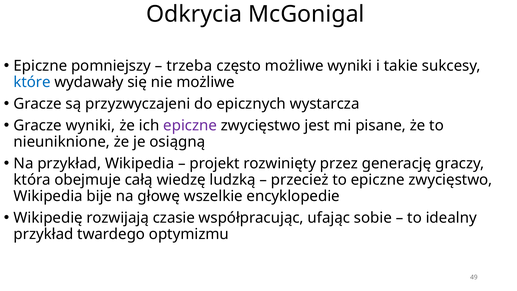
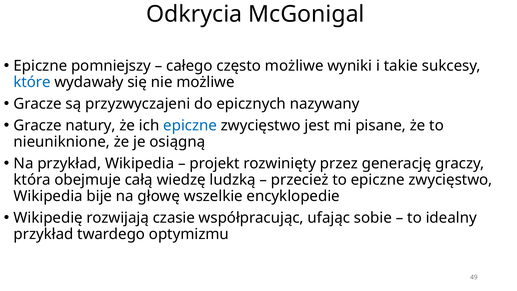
trzeba: trzeba -> całego (189, 66)
wystarcza: wystarcza -> nazywany (325, 104)
Gracze wyniki: wyniki -> natury (91, 125)
epiczne colour: purple -> blue (190, 125)
